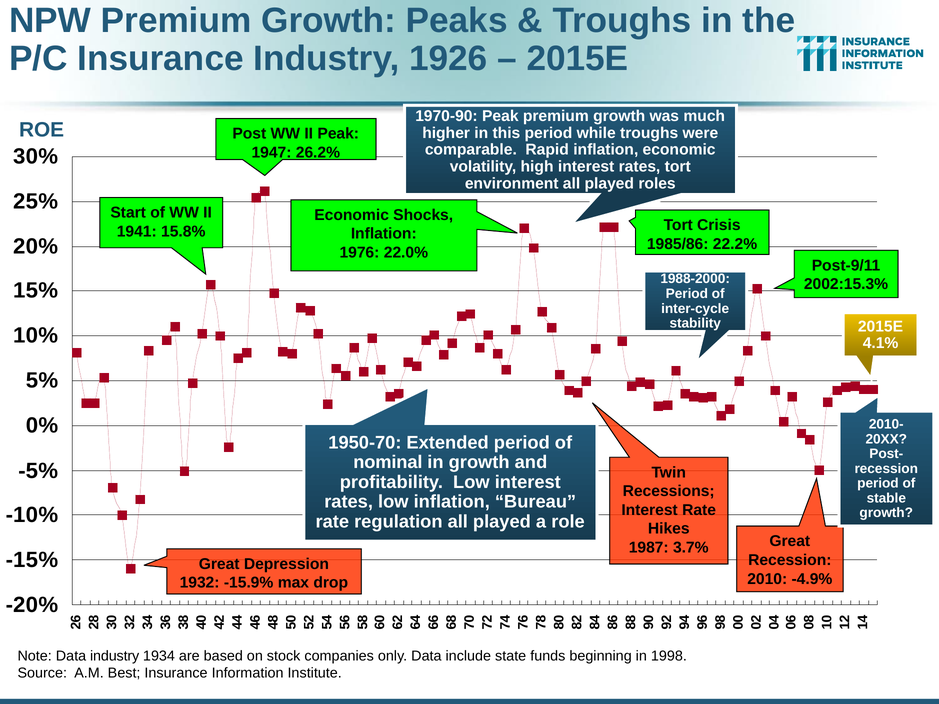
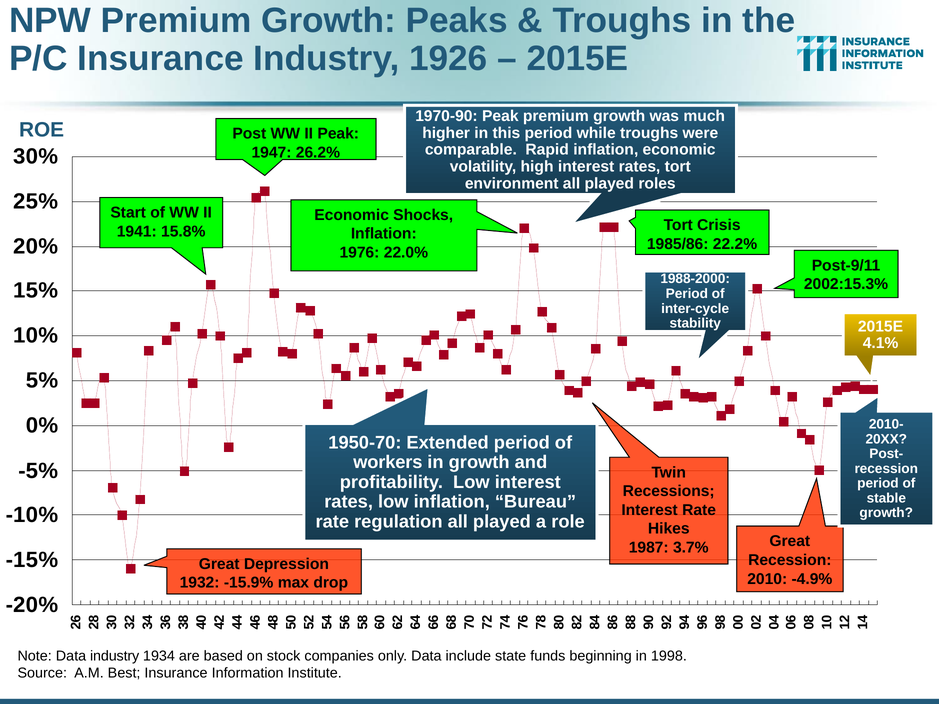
nominal: nominal -> workers (388, 463)
